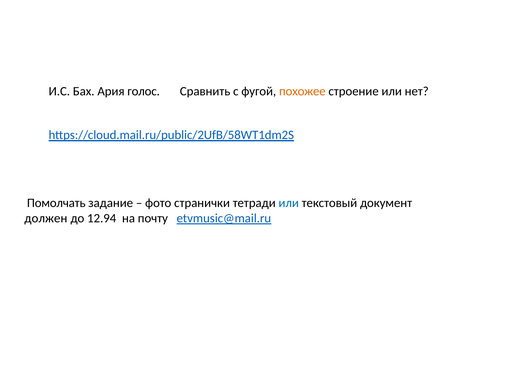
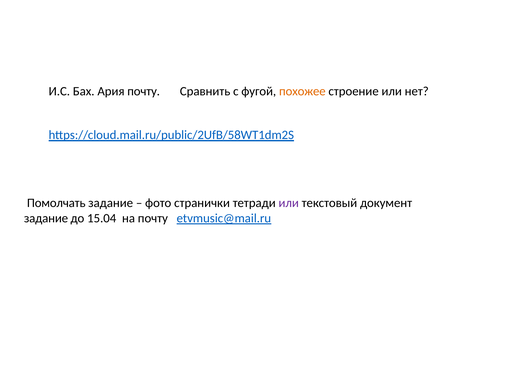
Ария голос: голос -> почту (144, 91)
или colour: blue -> purple (289, 203)
должен: должен -> задание (46, 218)
12.94: 12.94 -> 15.04 (102, 218)
